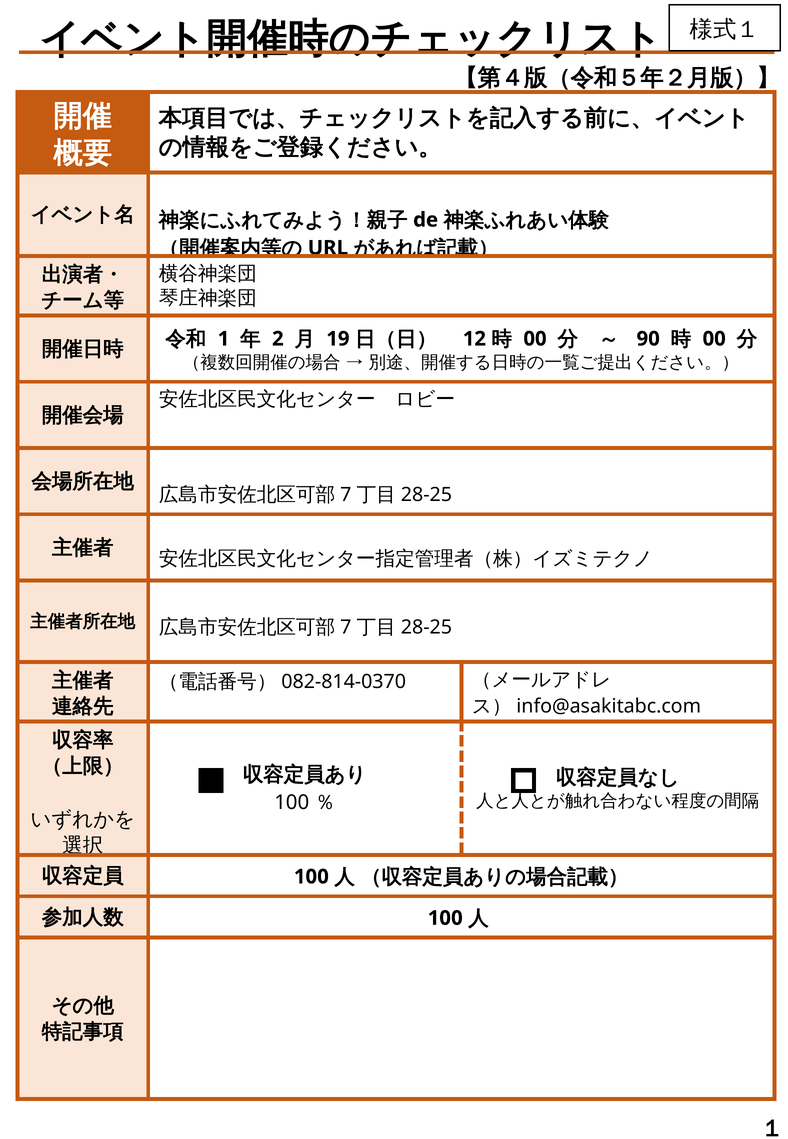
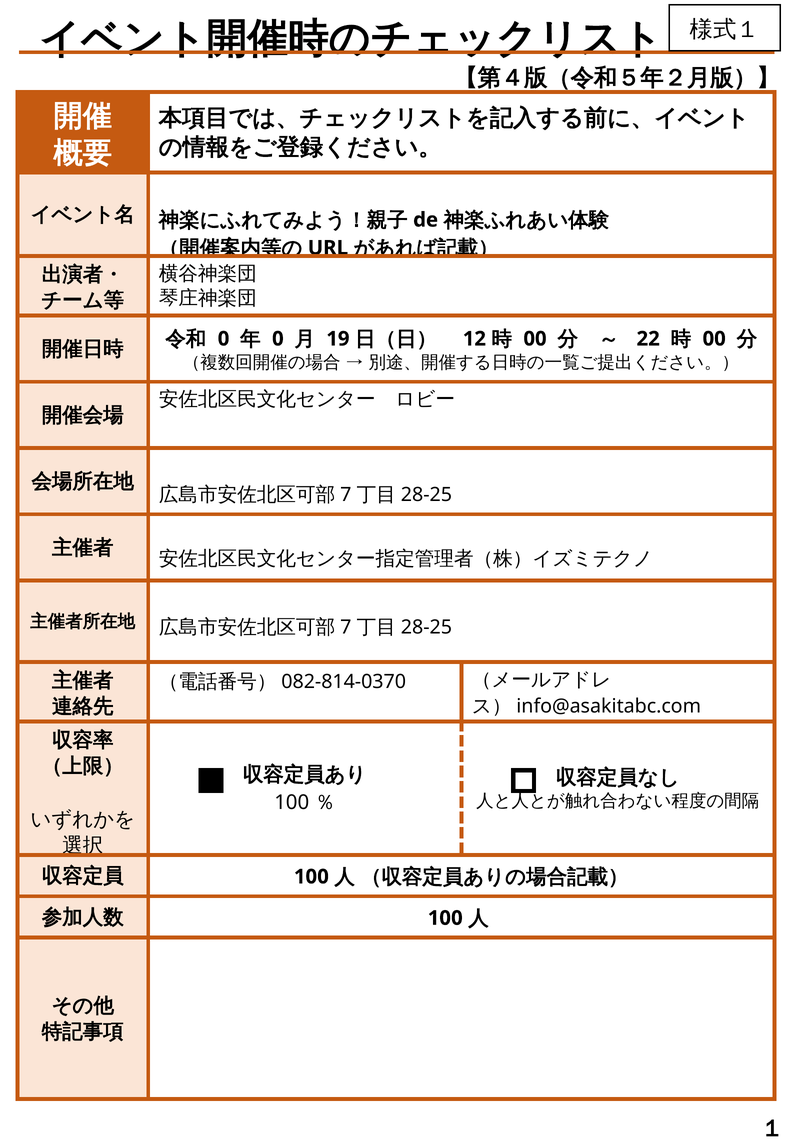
1: 1 -> 0 (224, 339)
2: 2 -> 0 (278, 339)
90: 90 -> 22 (648, 339)
